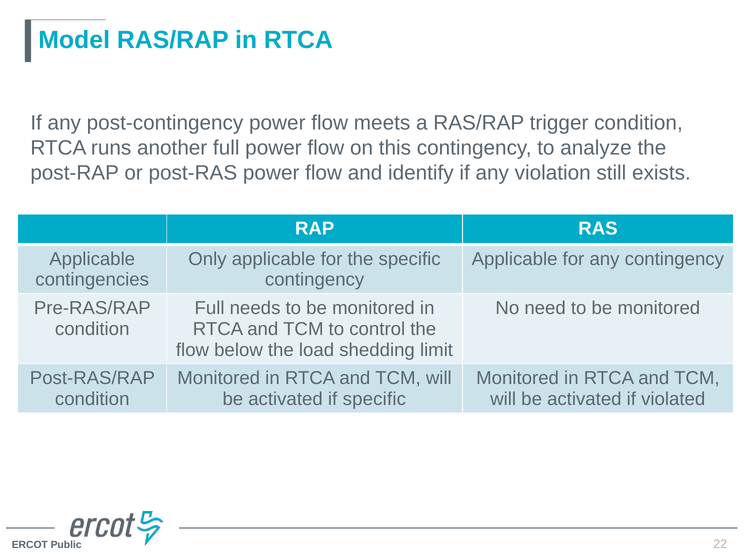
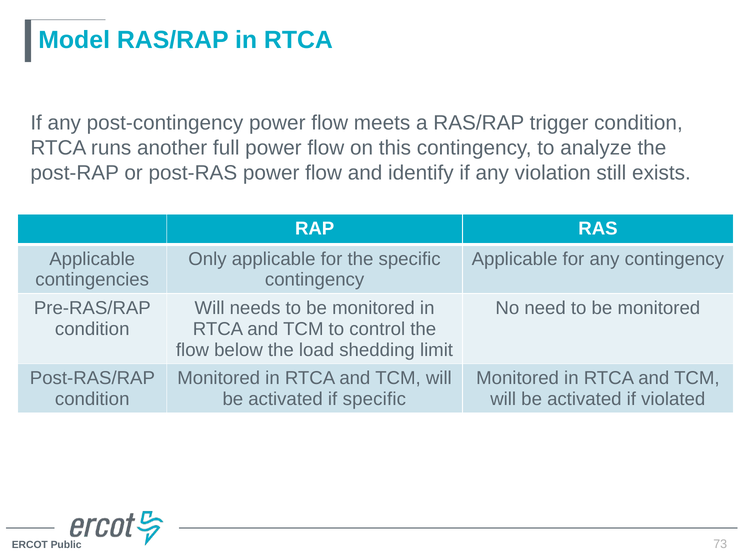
Full: Full -> Will (210, 308)
22: 22 -> 73 (720, 544)
